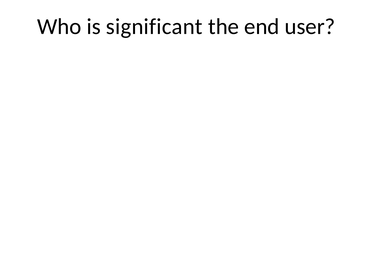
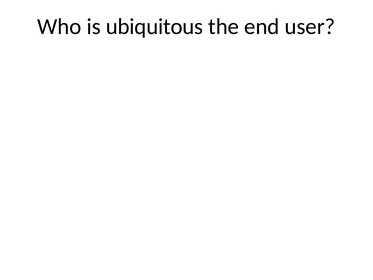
significant: significant -> ubiquitous (154, 27)
